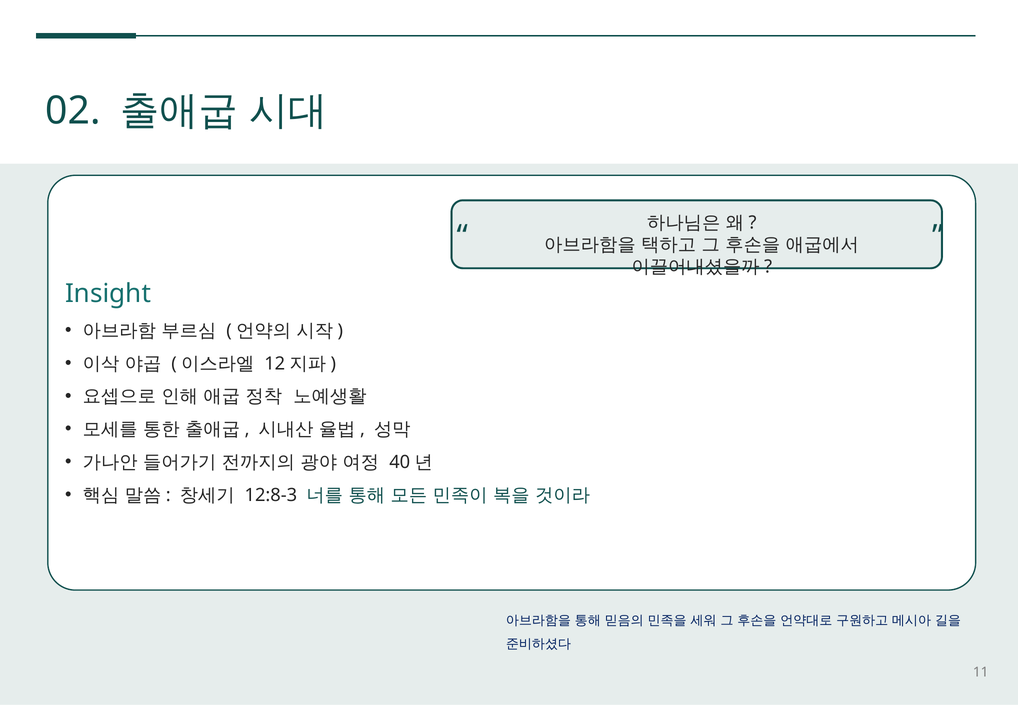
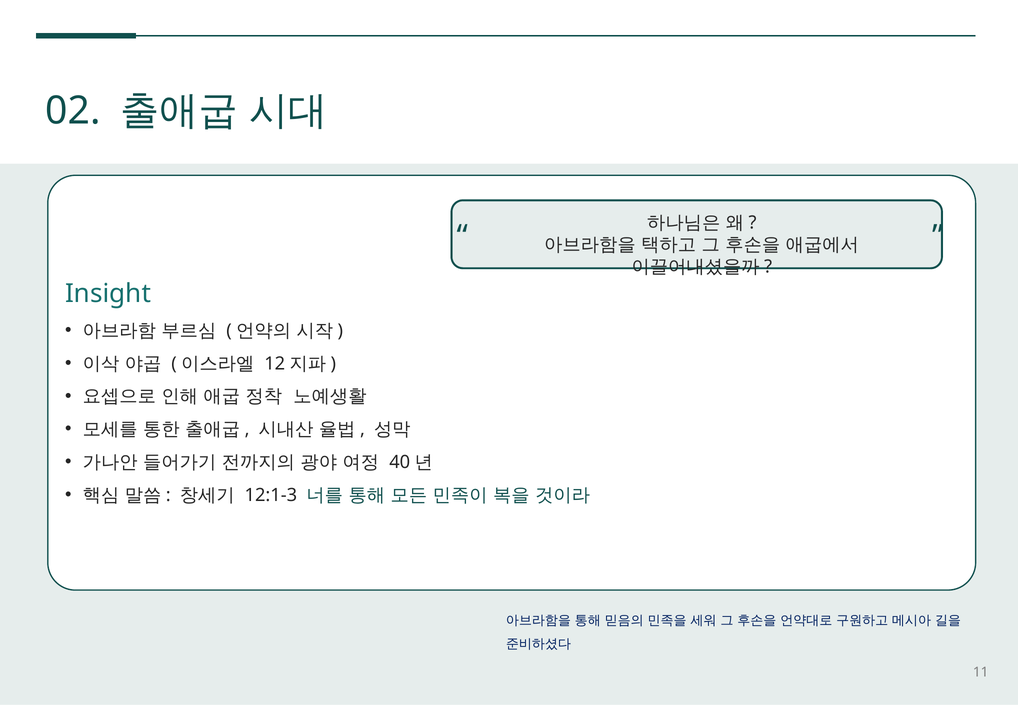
12:8-3: 12:8-3 -> 12:1-3 (271, 495)
